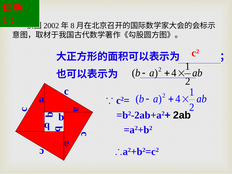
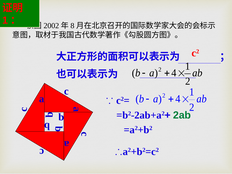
2ab colour: black -> green (182, 115)
